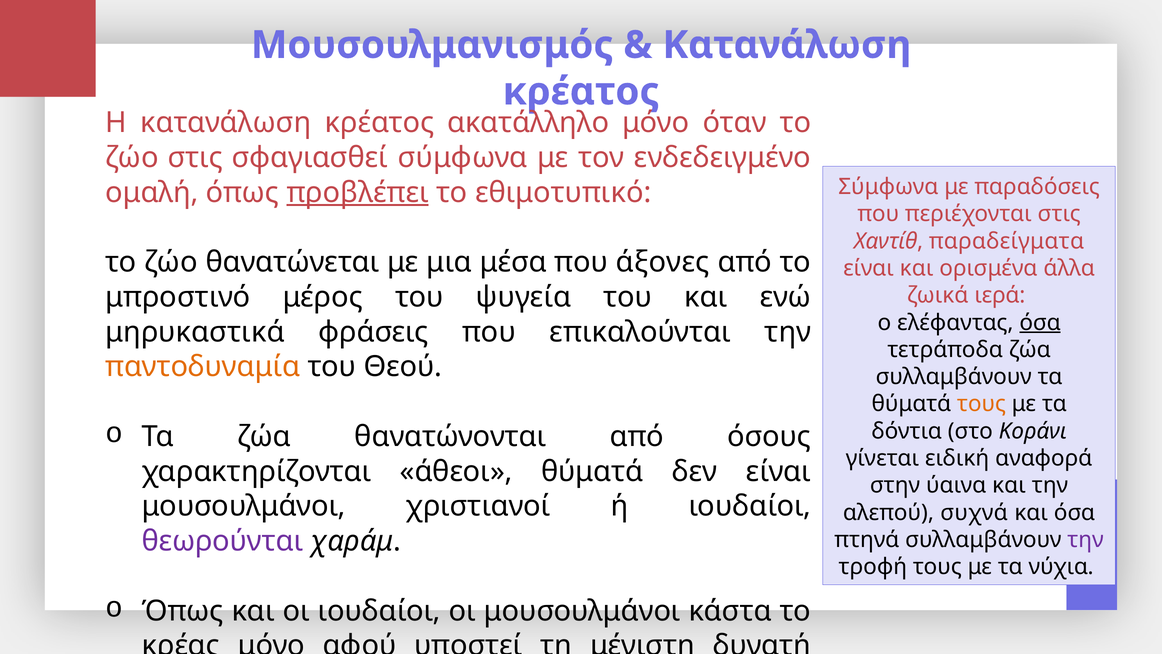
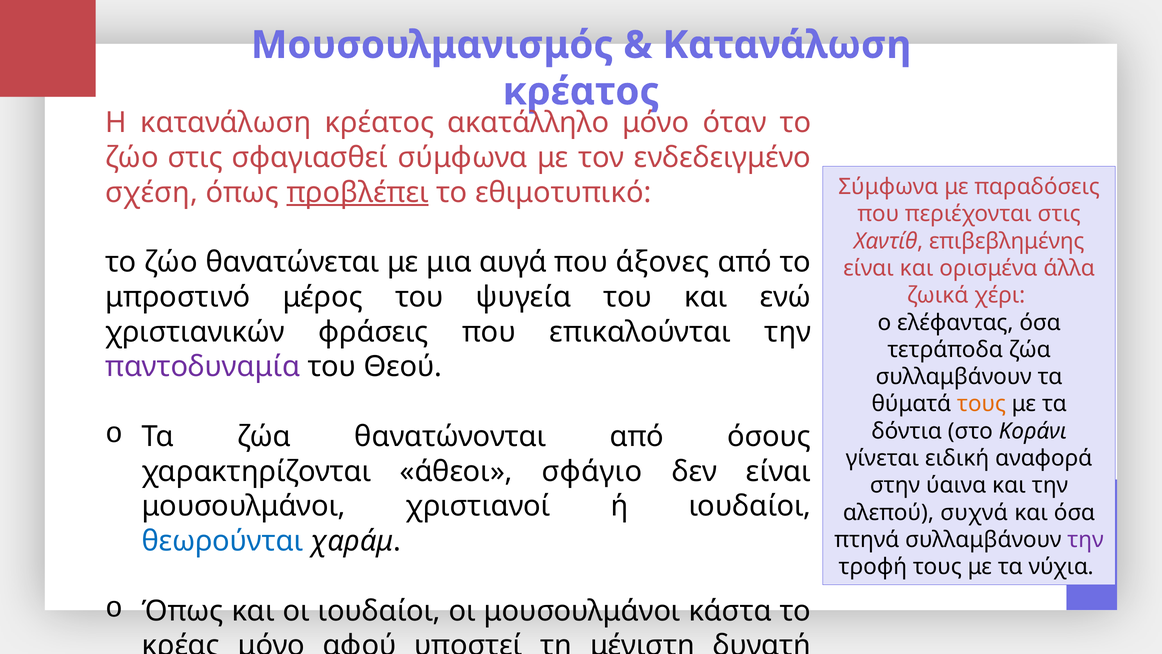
ομαλή: ομαλή -> σχέση (152, 192)
παραδείγματα: παραδείγματα -> επιβεβλημένης (1007, 241)
μέσα: μέσα -> αυγά (513, 262)
ιερά: ιερά -> χέρι (1000, 295)
όσα underline: present -> none (1040, 322)
μηρυκαστικά: μηρυκαστικά -> χριστιανικών (195, 332)
παντοδυναμία colour: orange -> purple (203, 367)
άθεοι θύματά: θύματά -> σφάγιο (592, 471)
θεωρούνται colour: purple -> blue (222, 541)
